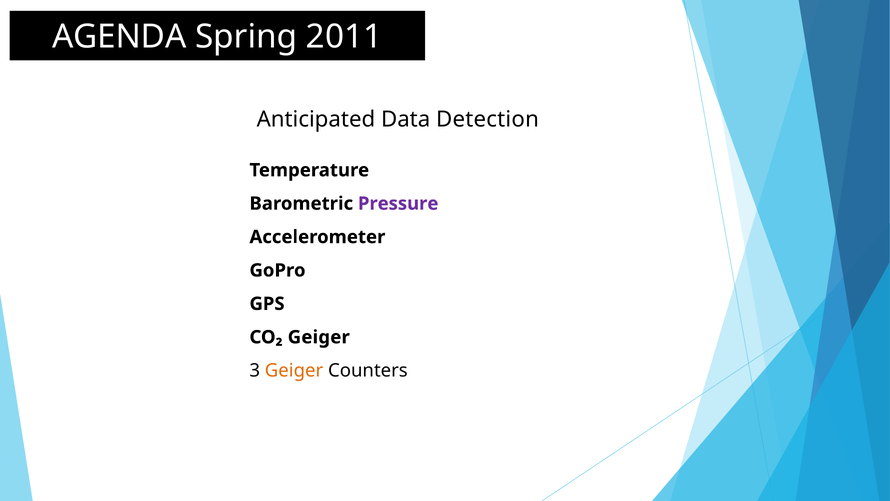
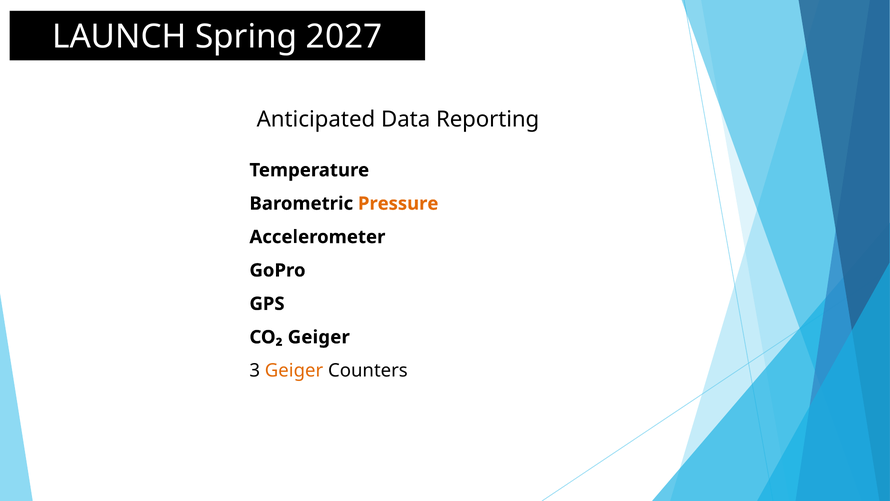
AGENDA: AGENDA -> LAUNCH (119, 37)
2011: 2011 -> 2027 (344, 37)
Detection: Detection -> Reporting (488, 119)
Pressure colour: purple -> orange (398, 203)
